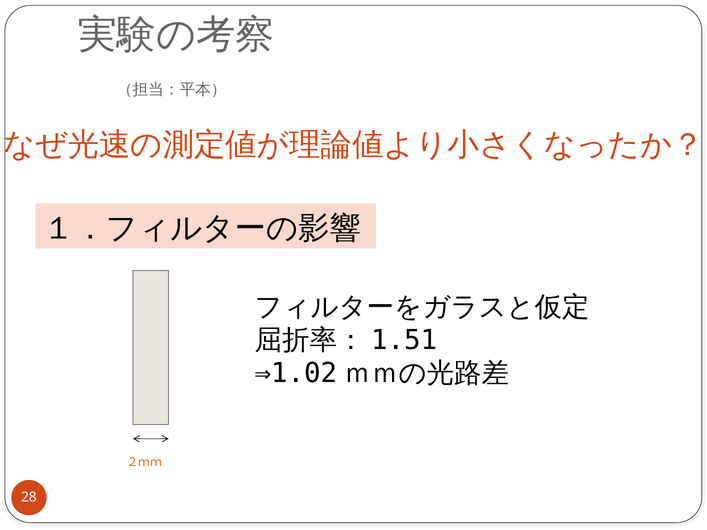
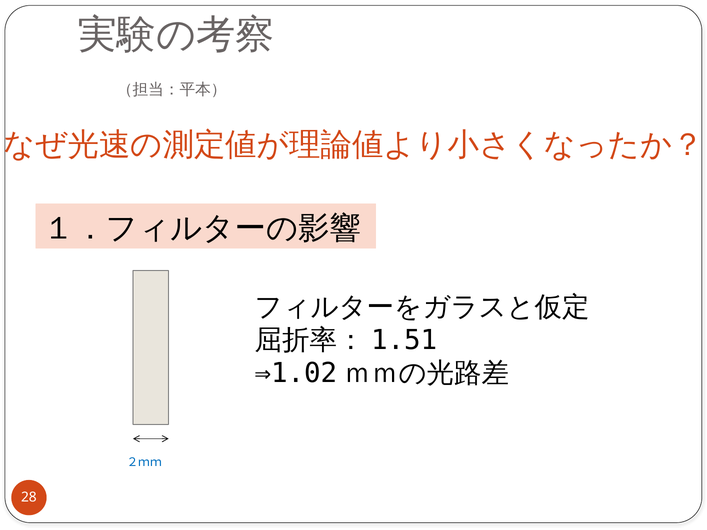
２ｍｍ colour: orange -> blue (144, 462)
